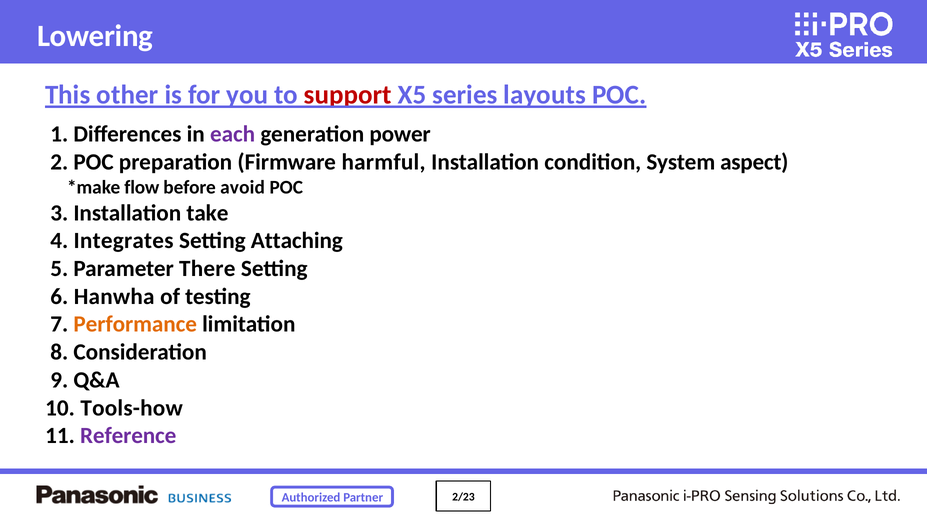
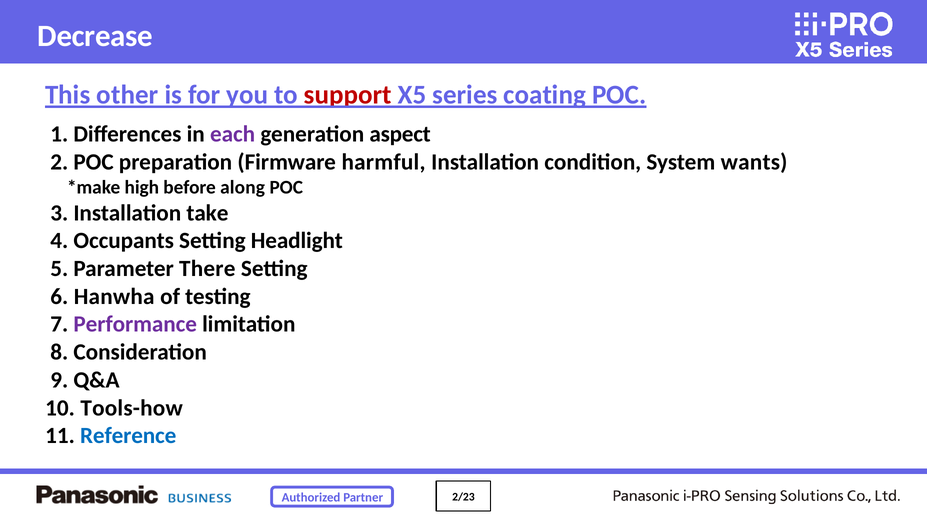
Lowering: Lowering -> Decrease (95, 36)
layouts: layouts -> coating (545, 95)
power: power -> aspect (400, 134)
aspect: aspect -> wants (754, 162)
flow: flow -> high (142, 187)
avoid: avoid -> along (243, 187)
Integrates: Integrates -> Occupants (124, 241)
Attaching: Attaching -> Headlight (297, 241)
Performance colour: orange -> purple (135, 324)
Reference colour: purple -> blue (128, 435)
